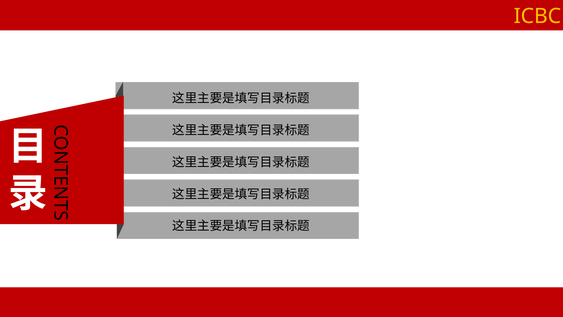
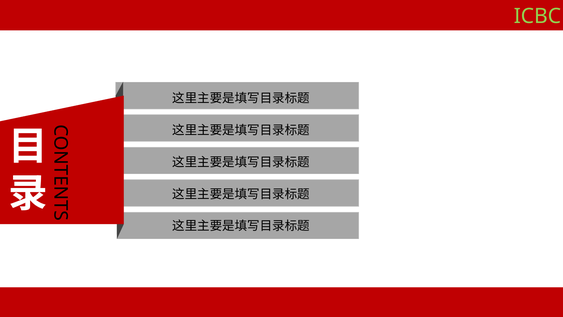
ICBC colour: yellow -> light green (537, 16)
